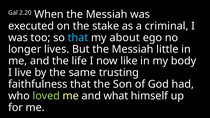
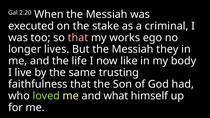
that colour: light blue -> pink (78, 38)
about: about -> works (125, 38)
little: little -> they (167, 49)
